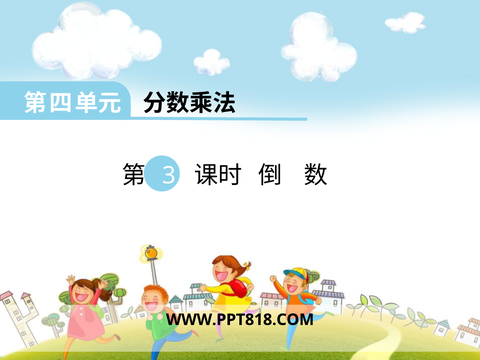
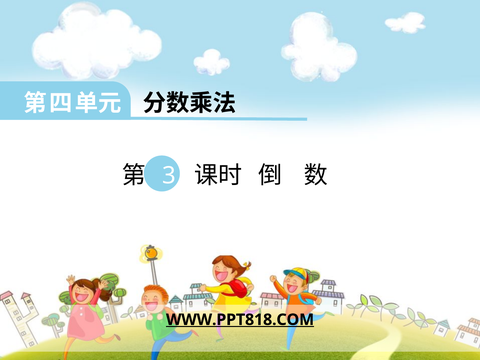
WWW.PPT818.COM underline: none -> present (240, 320)
